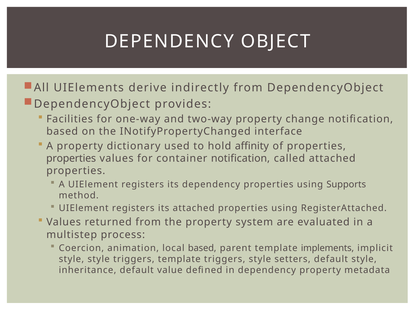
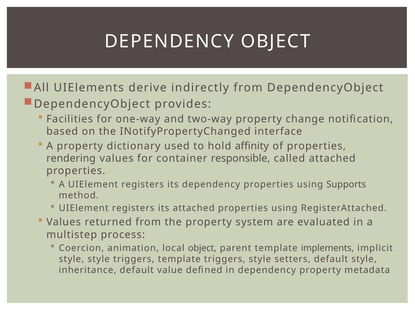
properties: properties -> rendering (71, 159)
container notification: notification -> responsible (241, 159)
local based: based -> object (202, 248)
